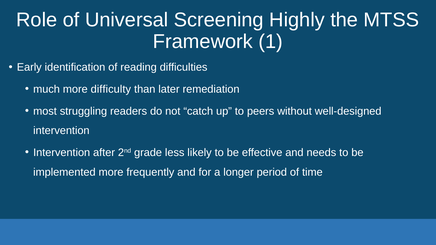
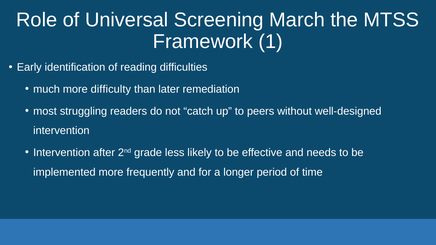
Highly: Highly -> March (297, 20)
